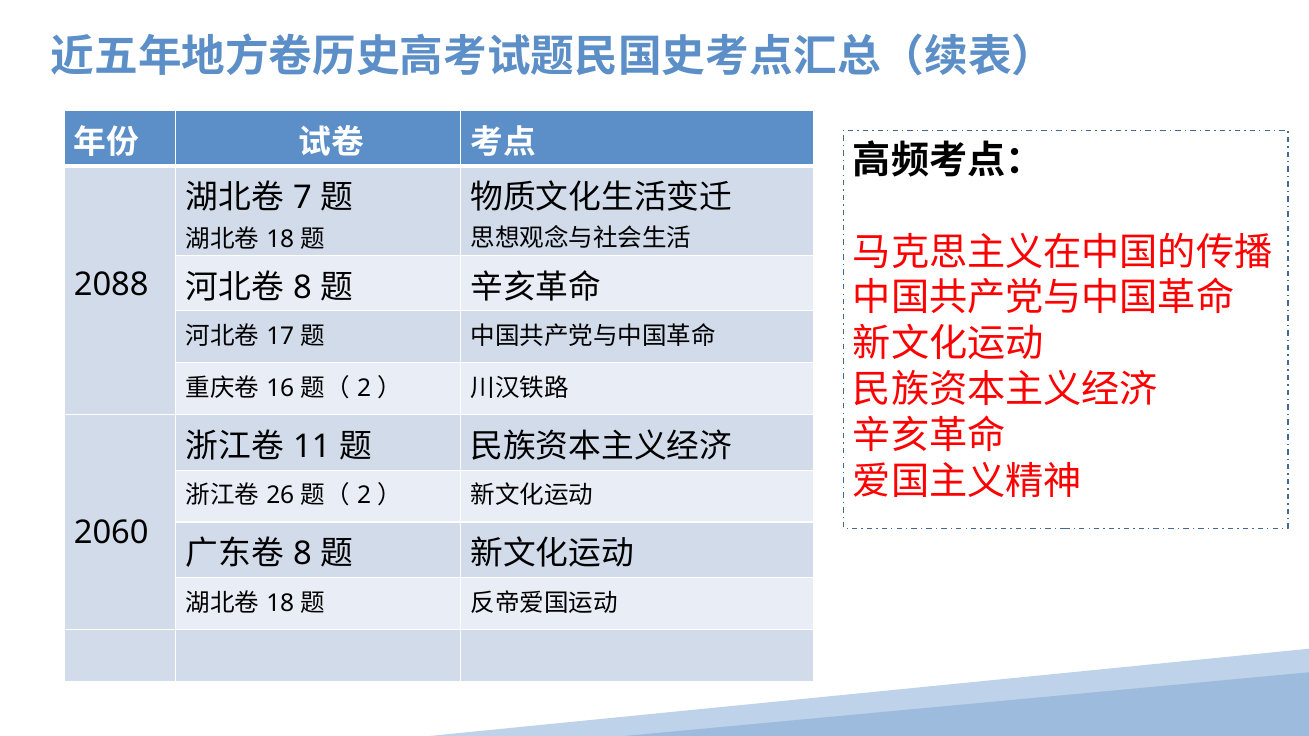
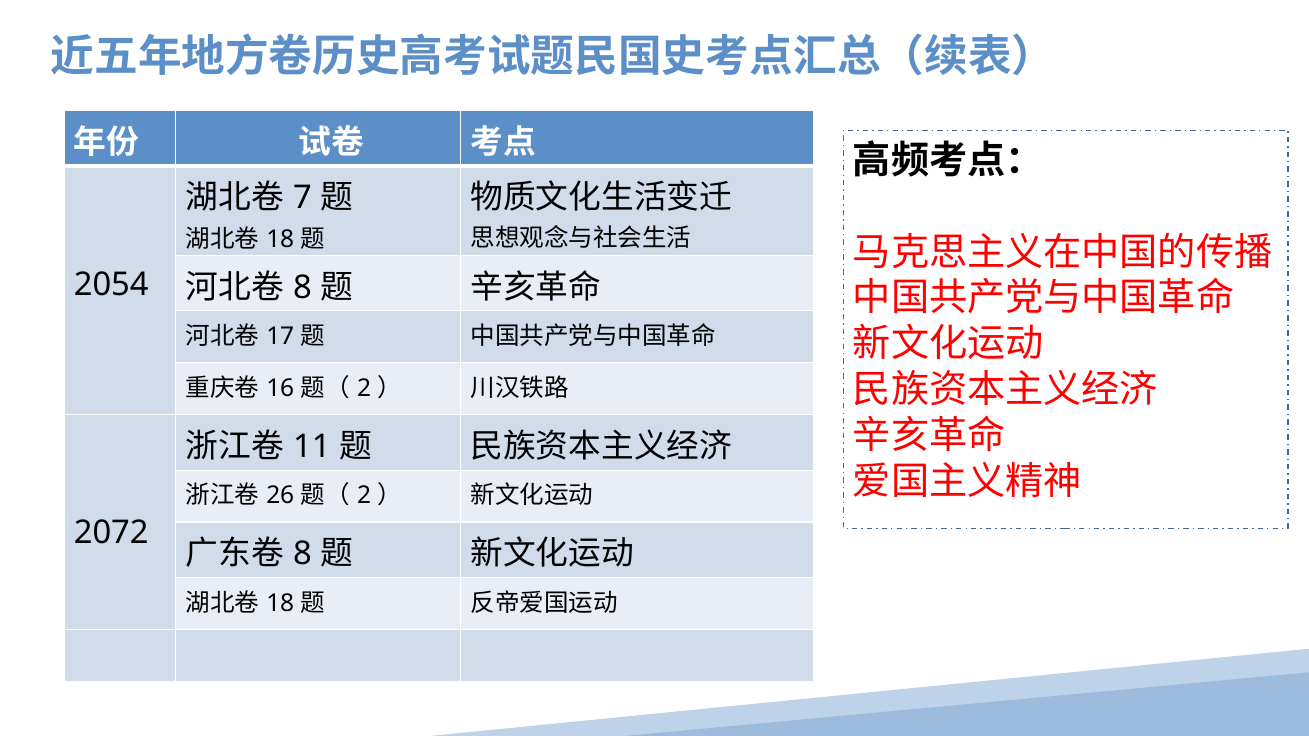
2088: 2088 -> 2054 (111, 285)
2060: 2060 -> 2072 (111, 533)
